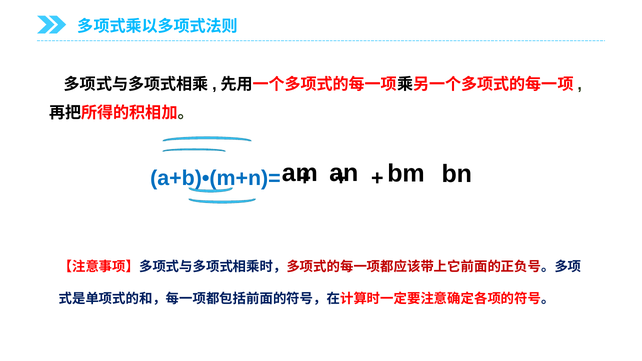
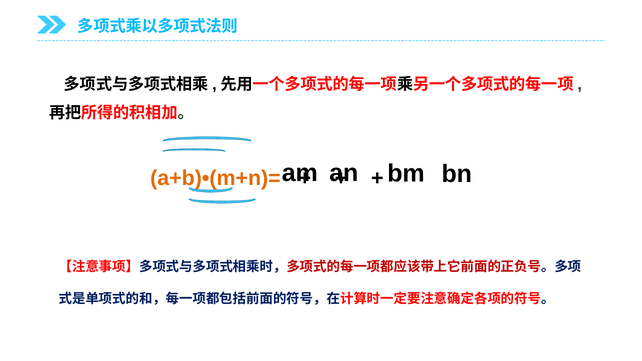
a+b)•(m+n)= colour: blue -> orange (215, 178)
